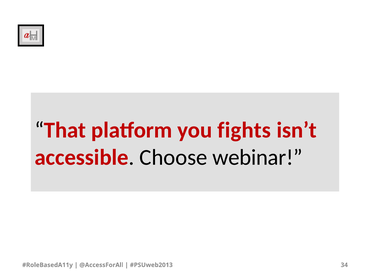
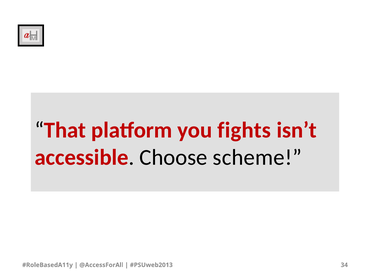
webinar: webinar -> scheme (257, 157)
